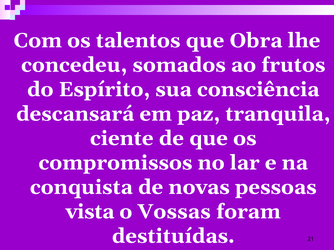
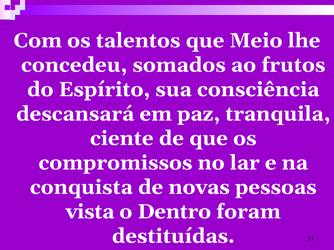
Obra: Obra -> Meio (256, 41)
Vossas: Vossas -> Dentro (174, 212)
